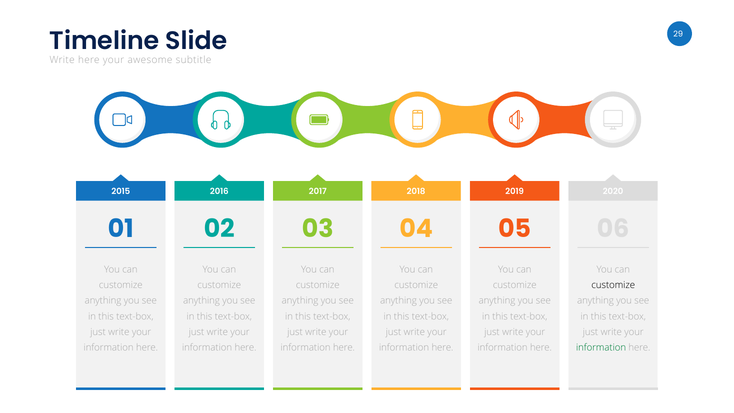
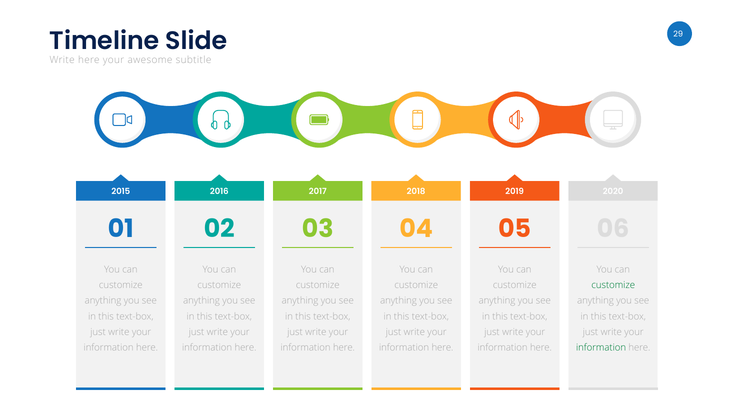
customize colour: black -> green (613, 285)
